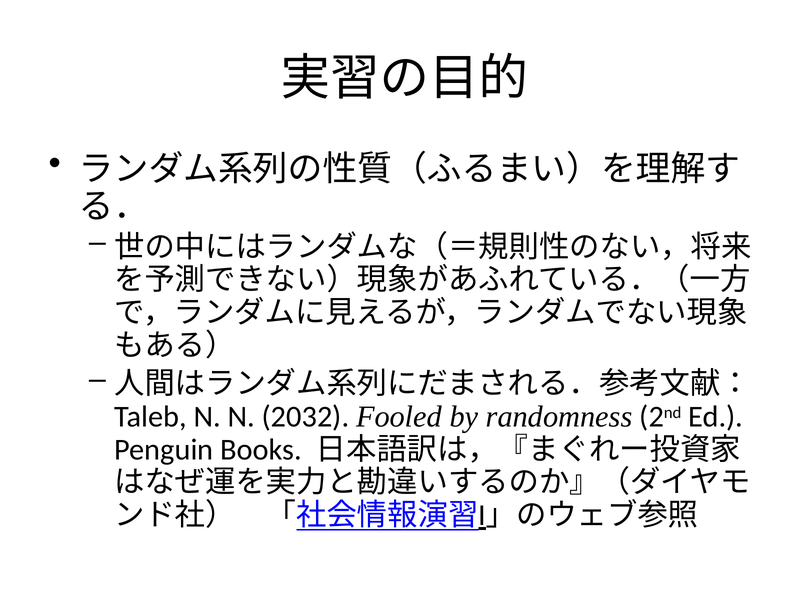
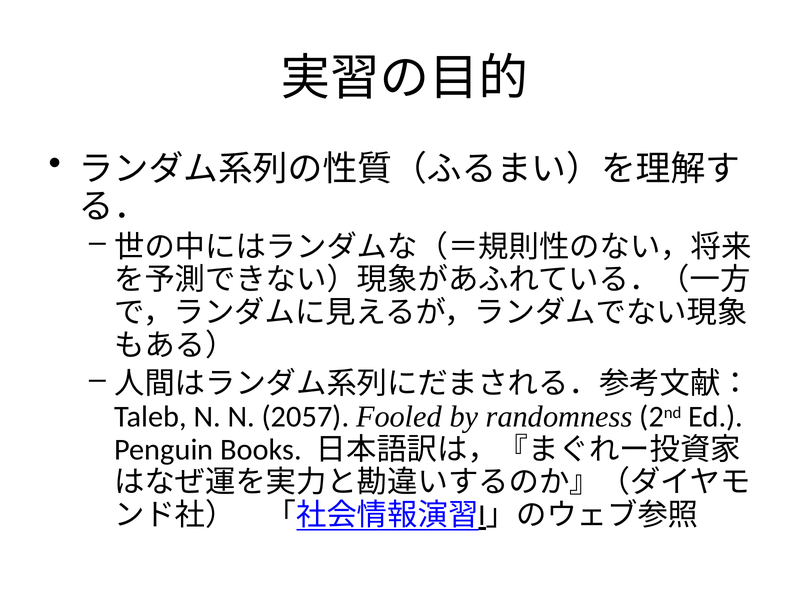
2032: 2032 -> 2057 (305, 417)
